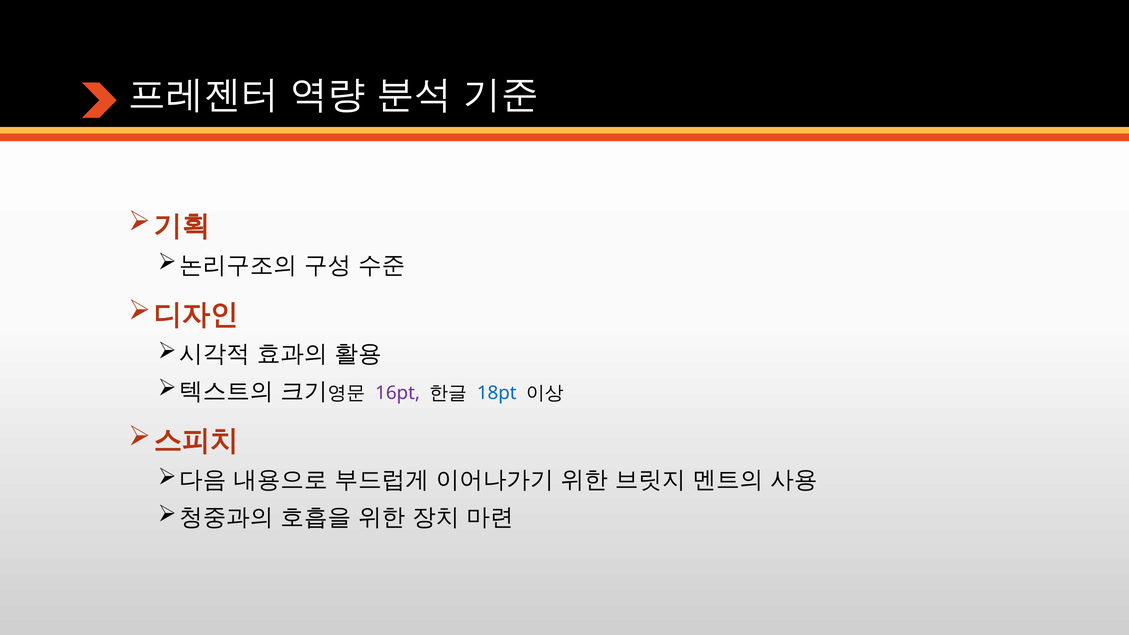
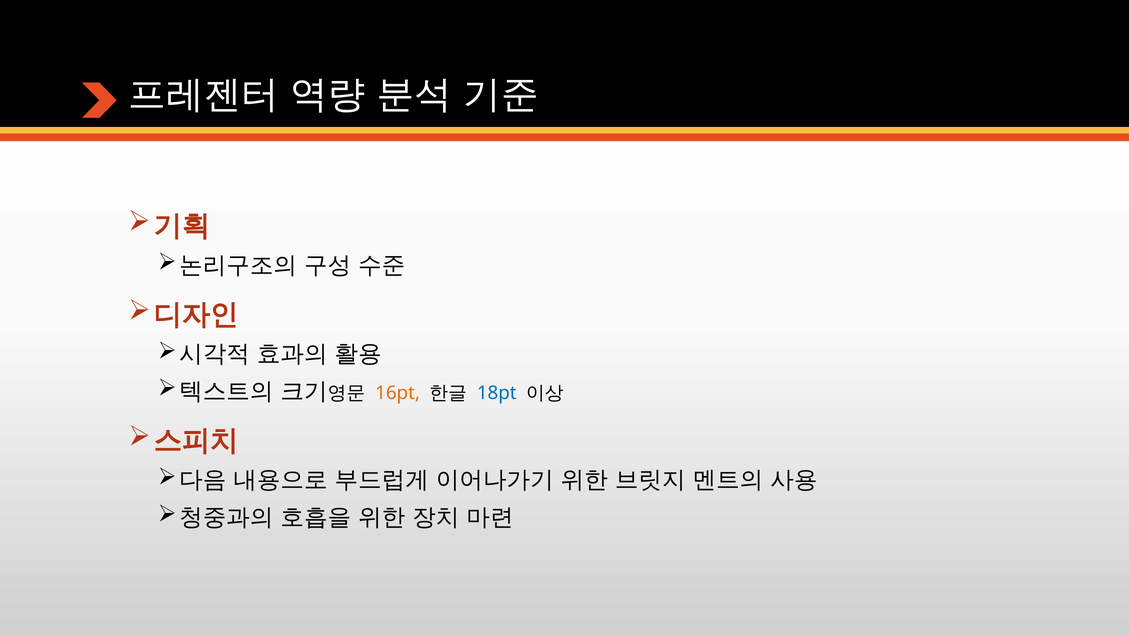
16pt colour: purple -> orange (398, 393)
